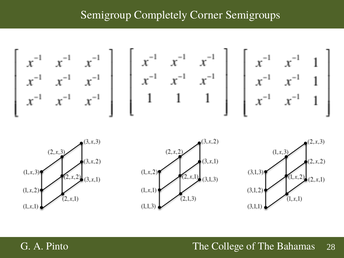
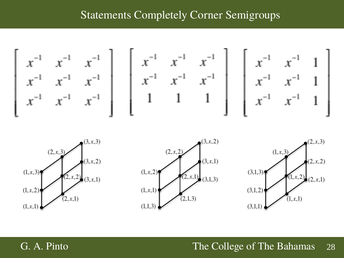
Semigroup: Semigroup -> Statements (106, 15)
